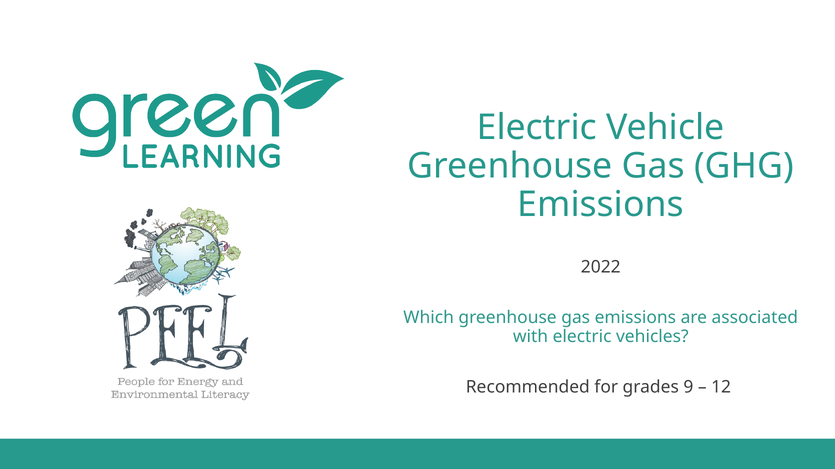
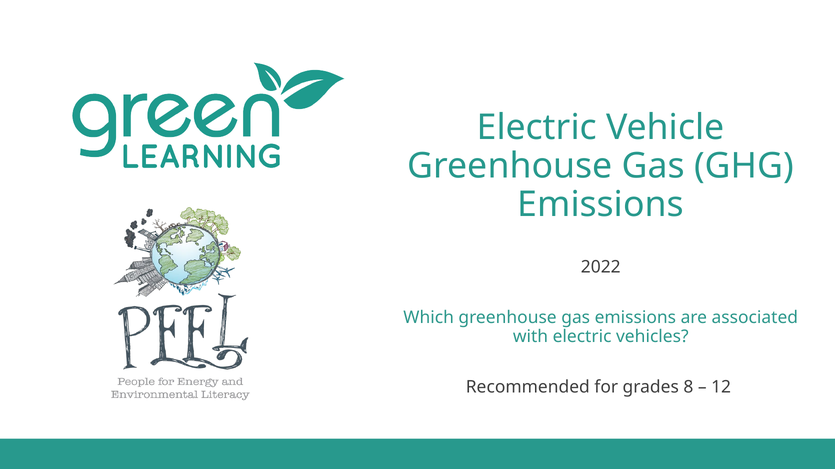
9: 9 -> 8 (688, 388)
